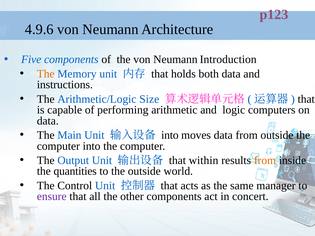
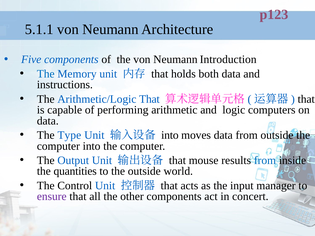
4.9.6: 4.9.6 -> 5.1.1 (39, 29)
The colour: orange -> blue (46, 74)
Arithmetic/Logic Size: Size -> That (149, 99)
Main: Main -> Type (69, 135)
within: within -> mouse (204, 160)
from colour: orange -> blue (265, 160)
same: same -> input (242, 186)
